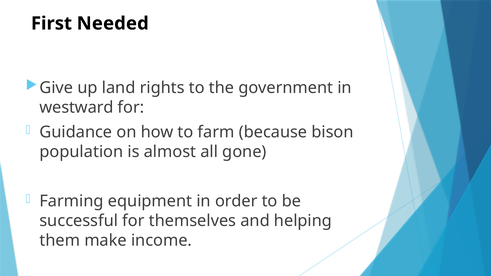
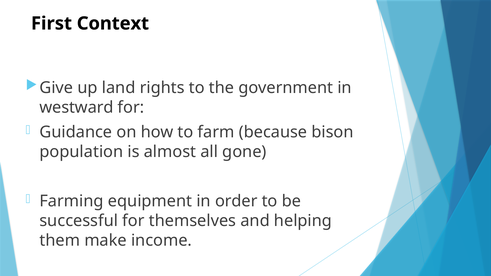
Needed: Needed -> Context (113, 23)
